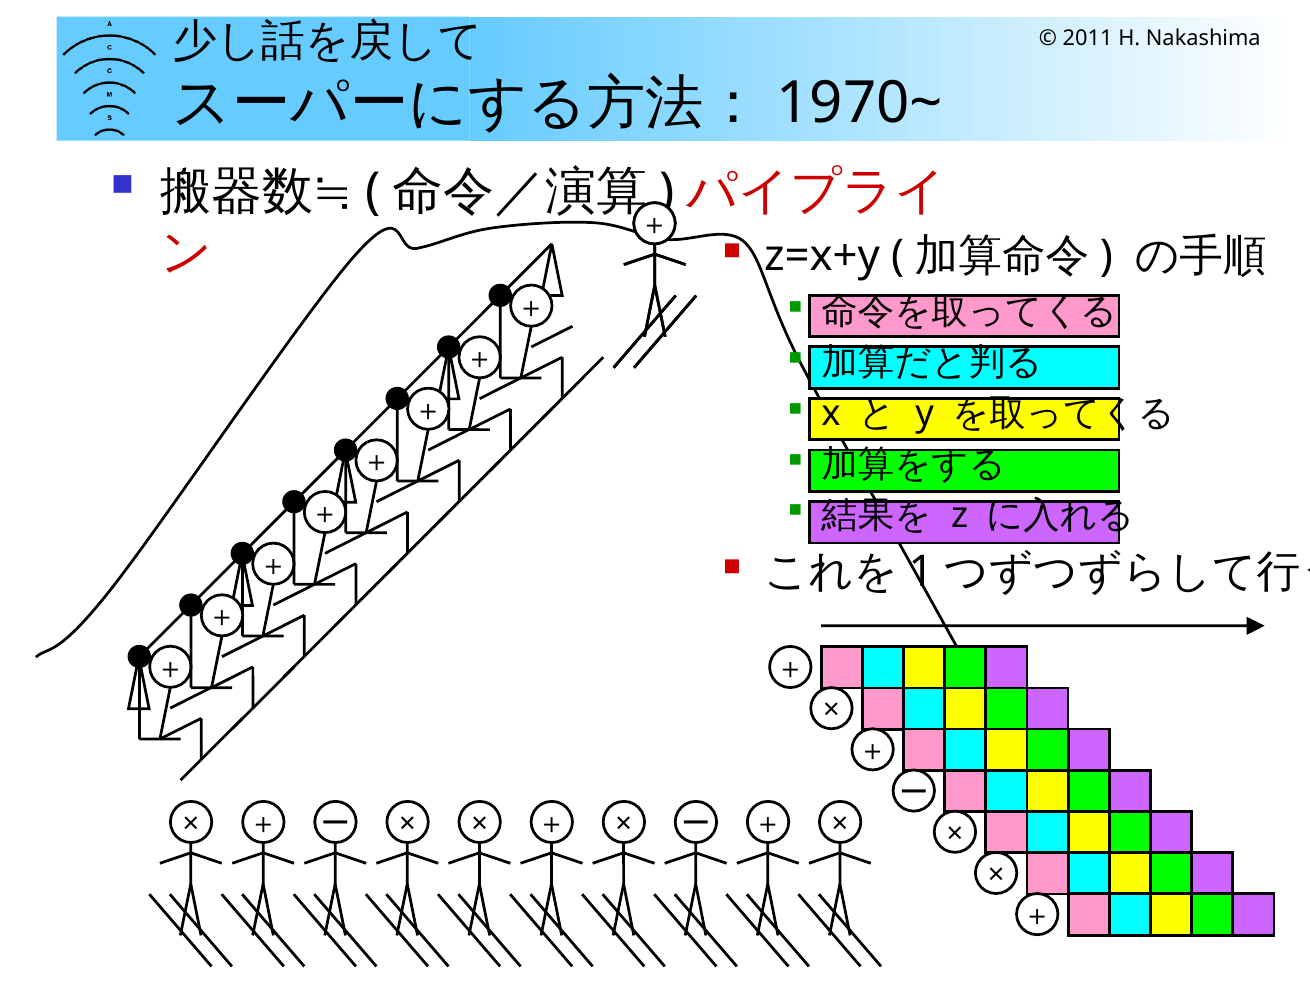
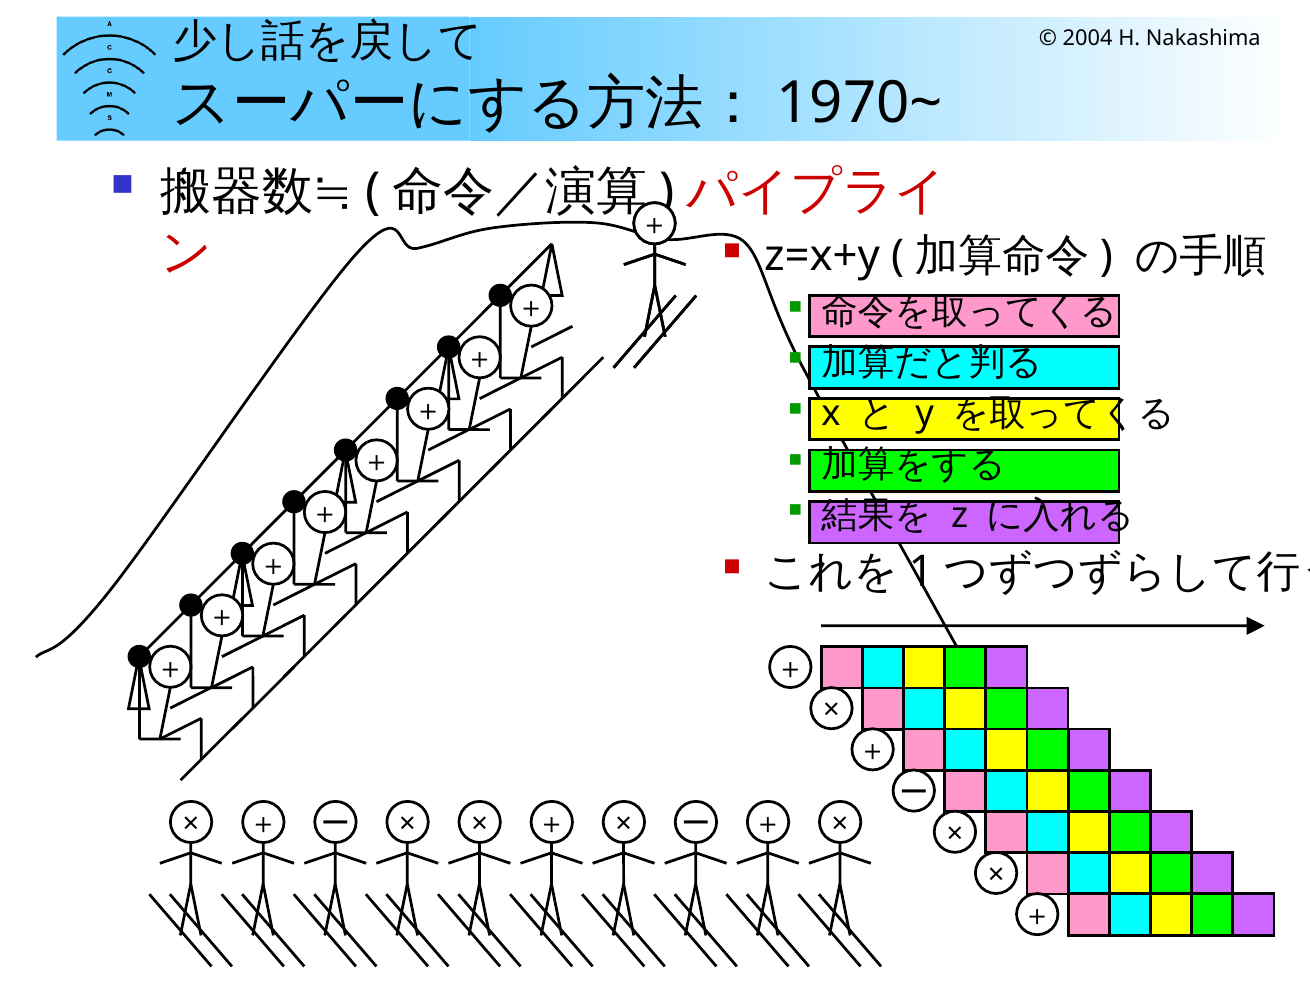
2011: 2011 -> 2004 (1088, 38)
